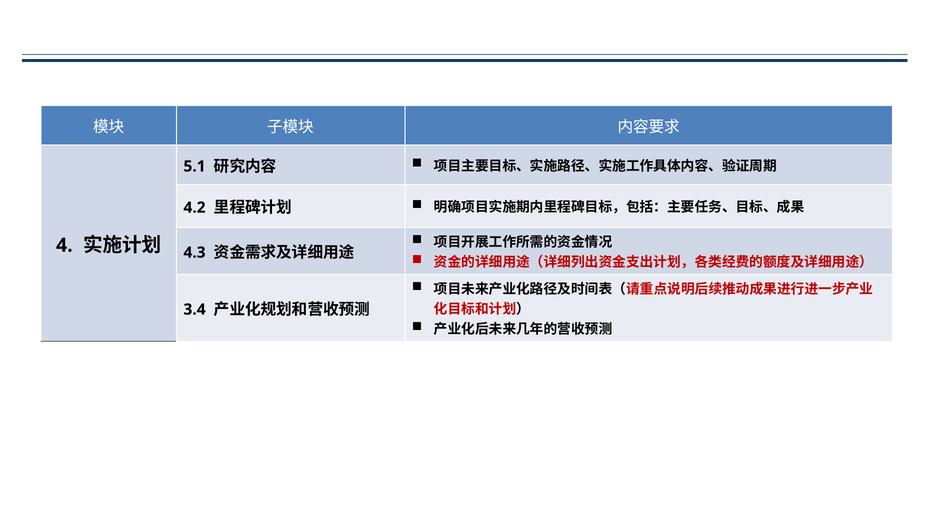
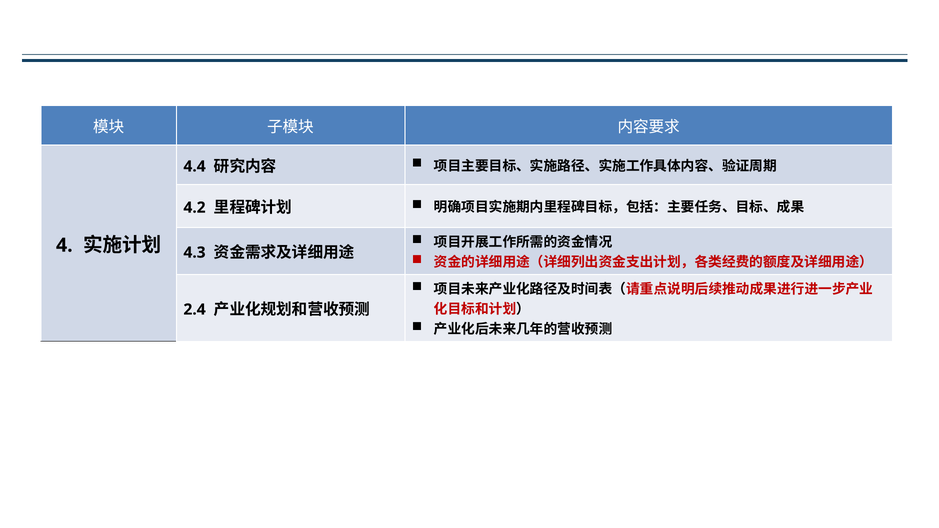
5.1: 5.1 -> 4.4 (195, 166)
3.4: 3.4 -> 2.4 (195, 310)
